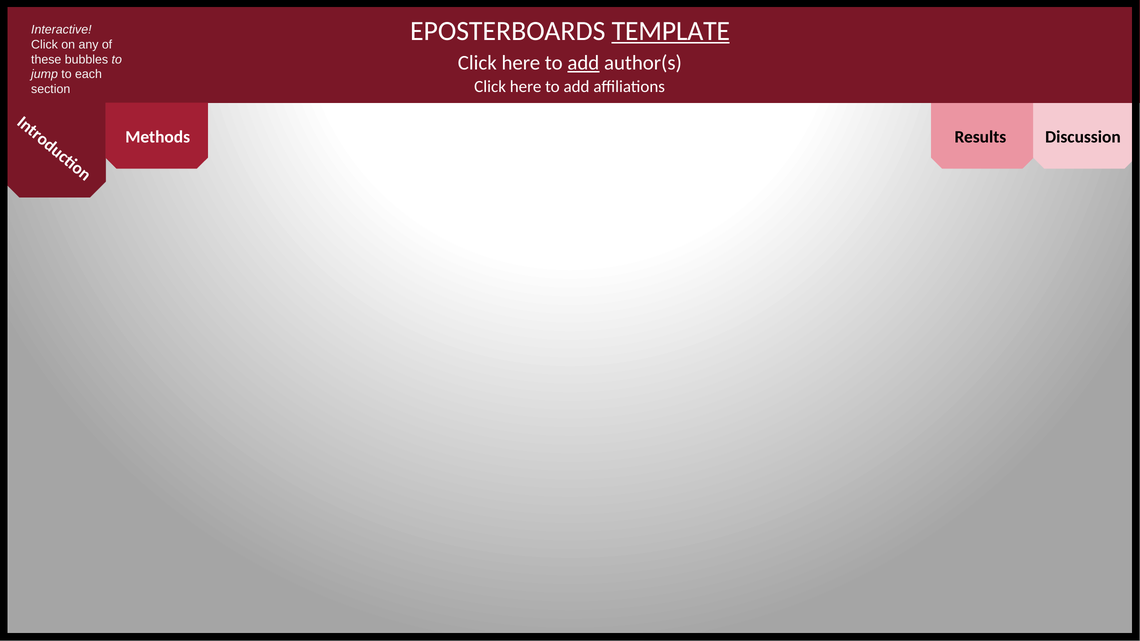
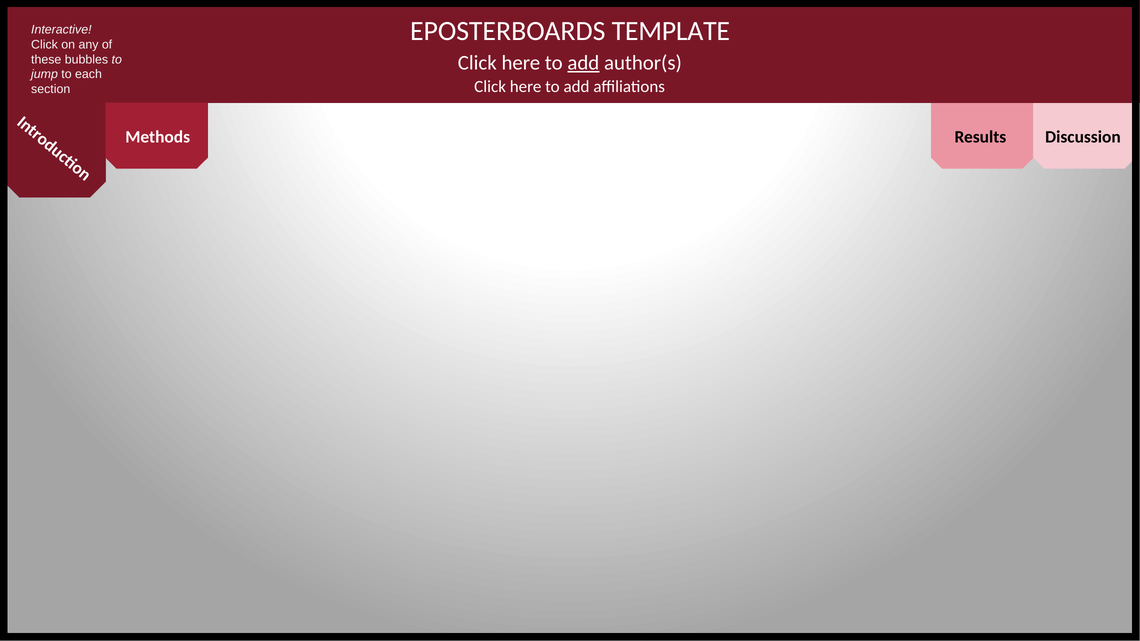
TEMPLATE underline: present -> none (671, 31)
